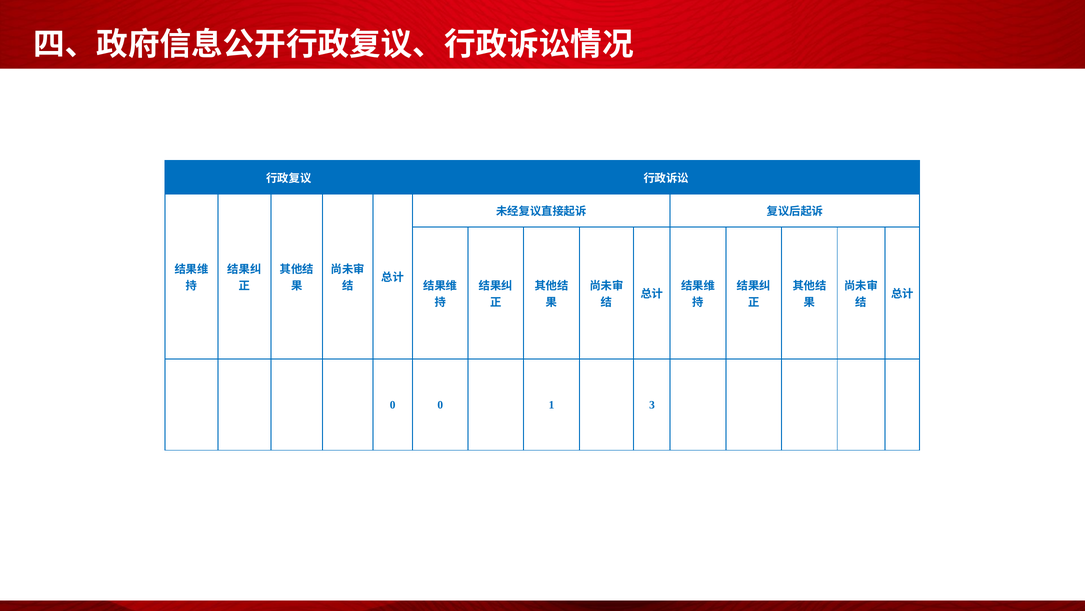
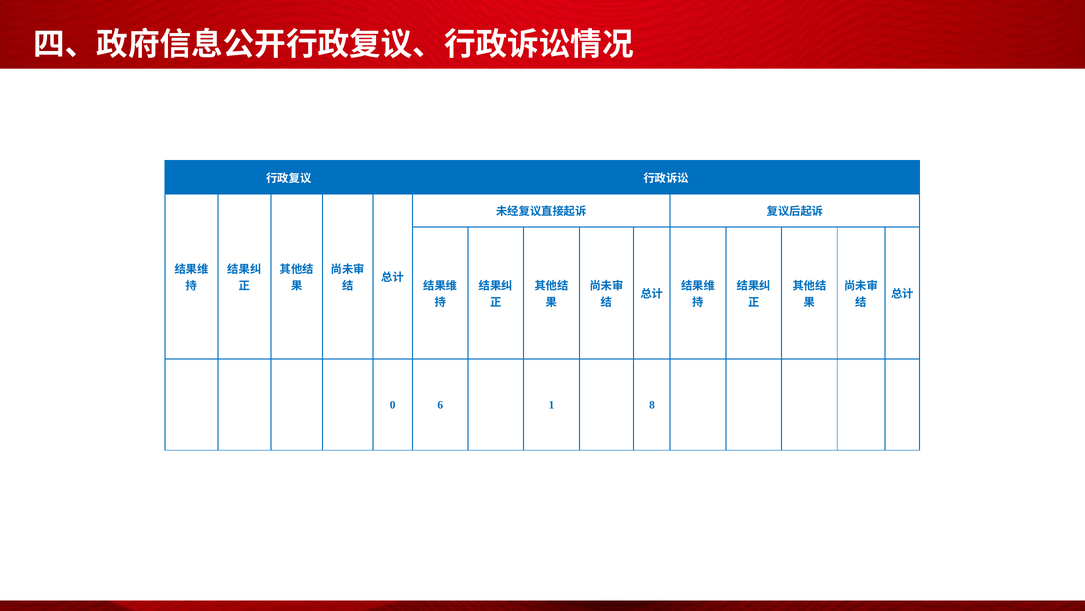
0 0: 0 -> 6 (440, 404)
3: 3 -> 8 (652, 404)
